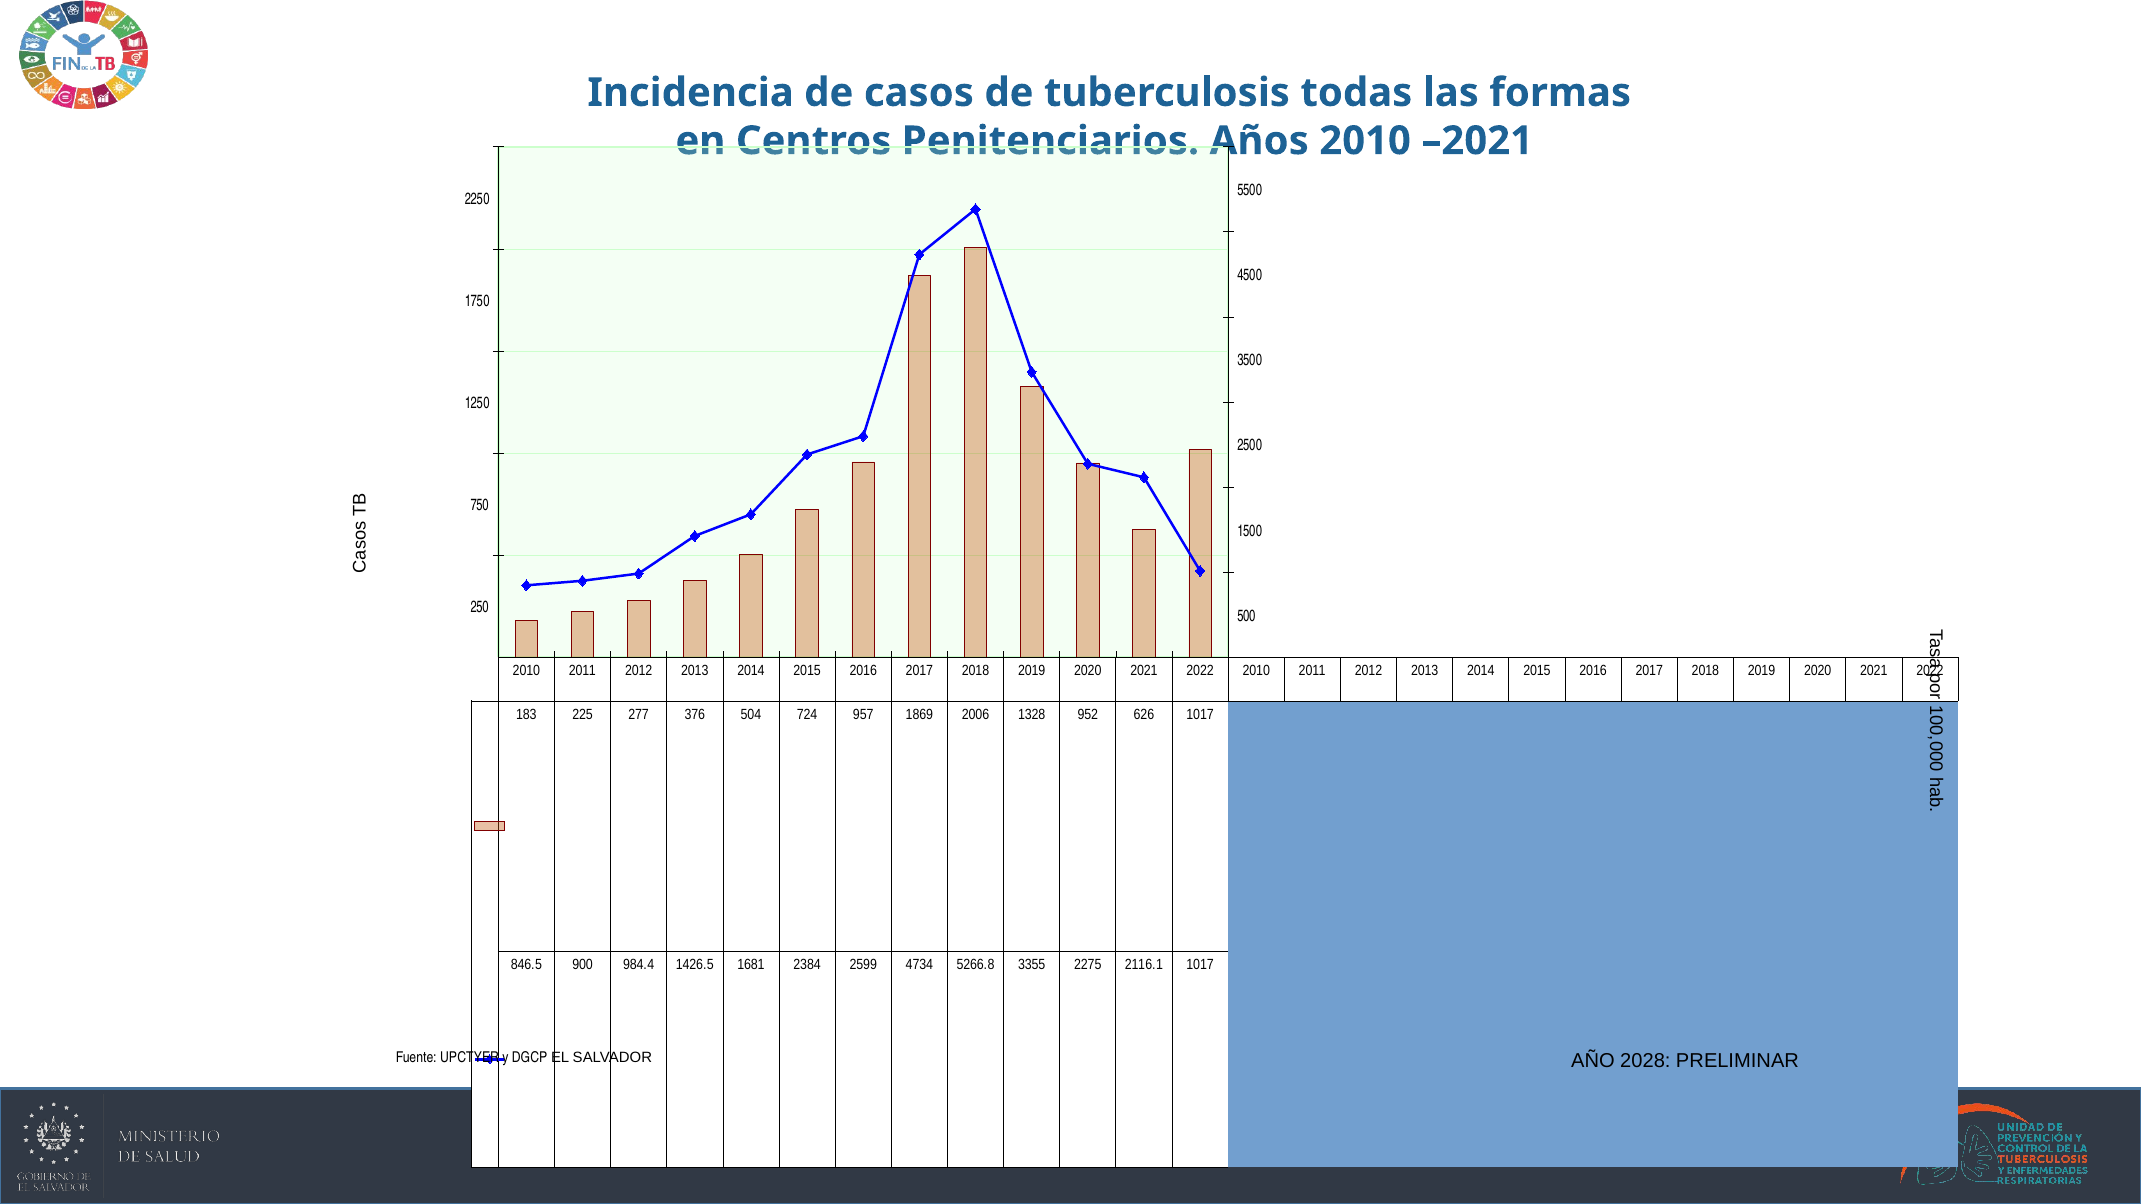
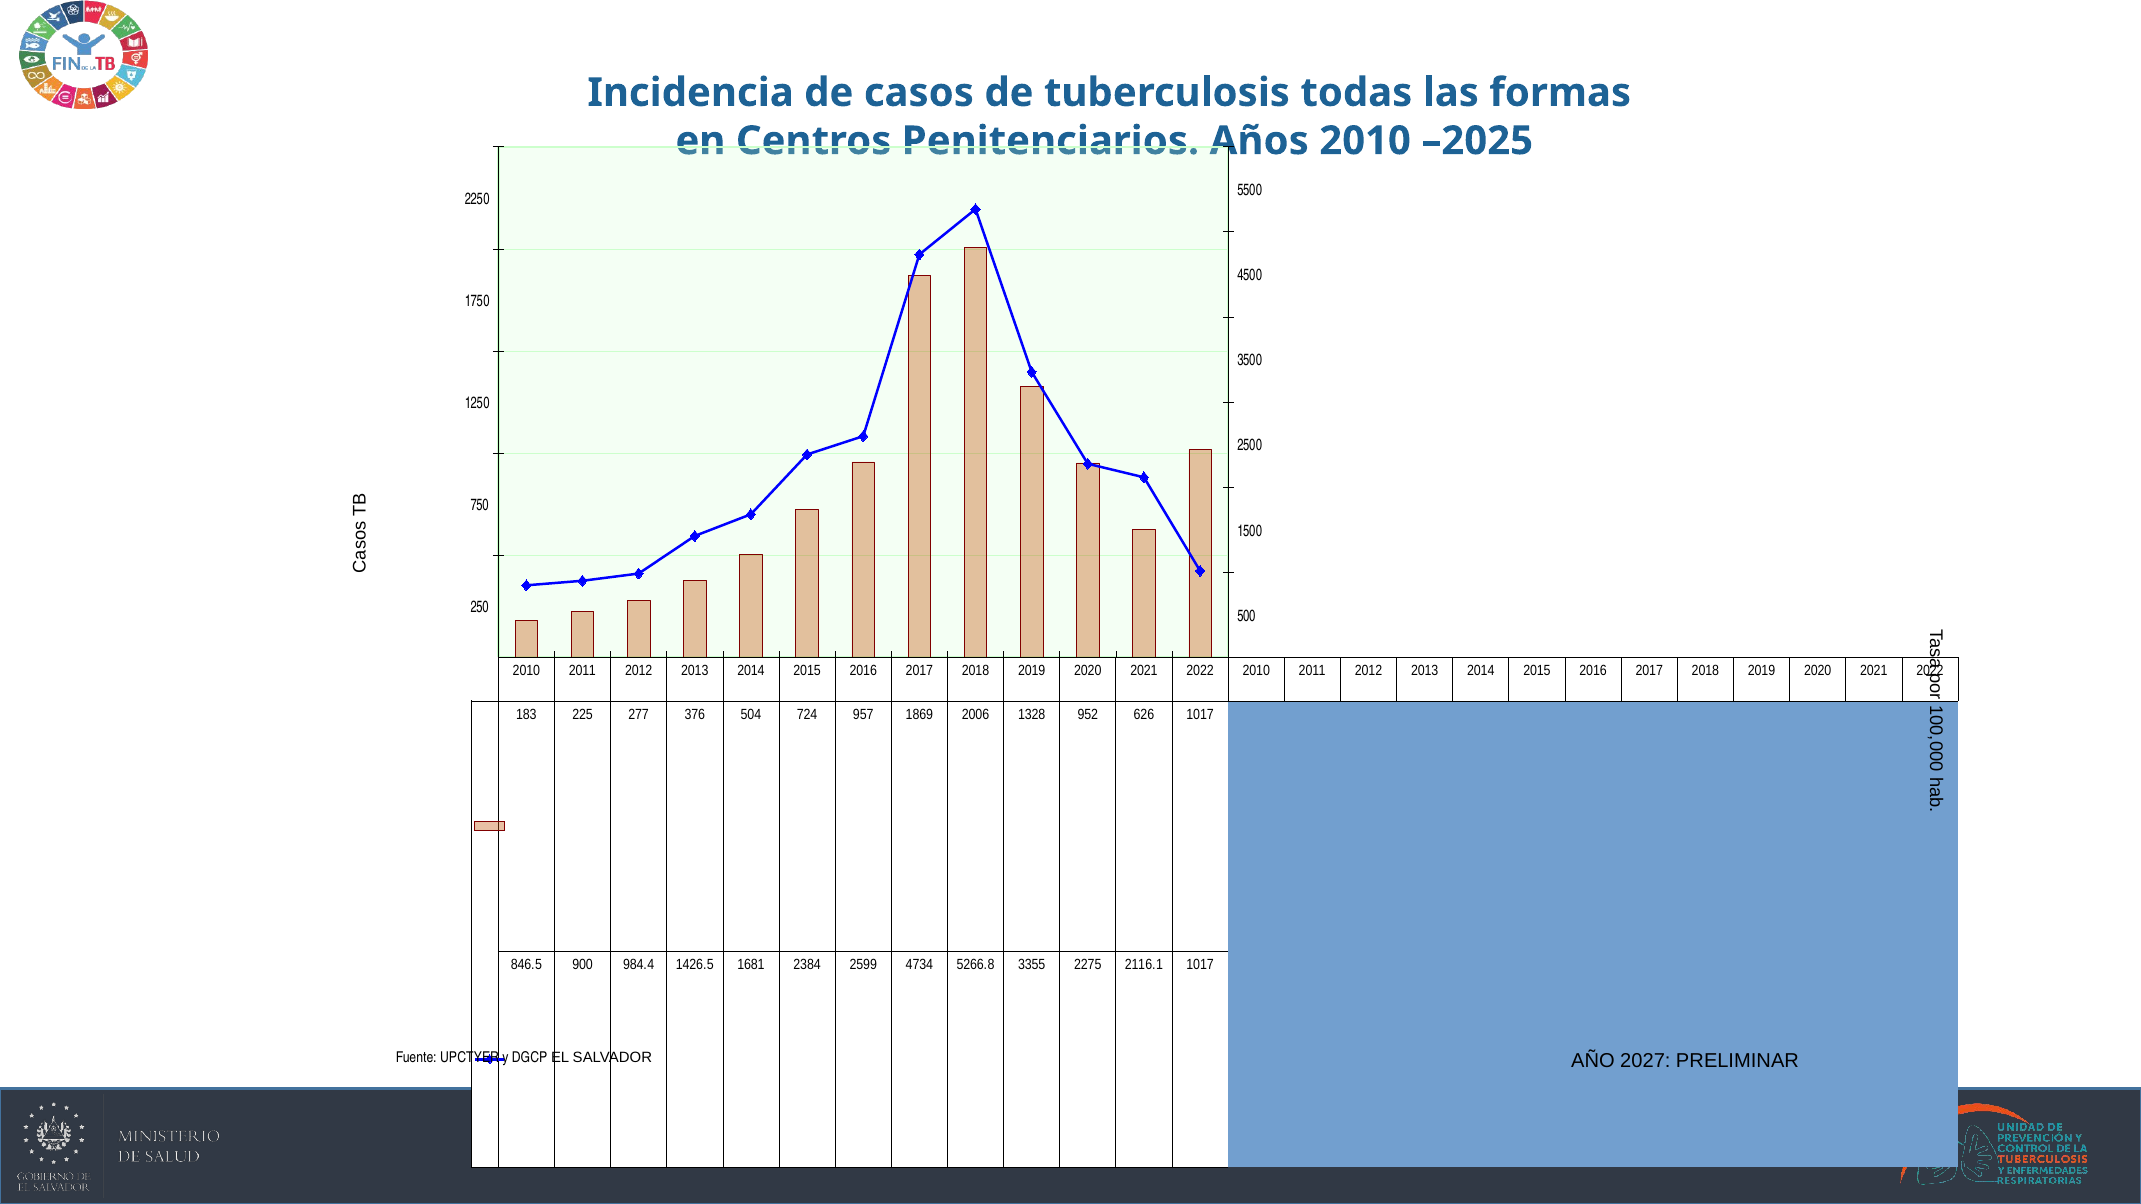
–2021: –2021 -> –2025 (1477, 141)
2028: 2028 -> 2027 (1645, 1061)
